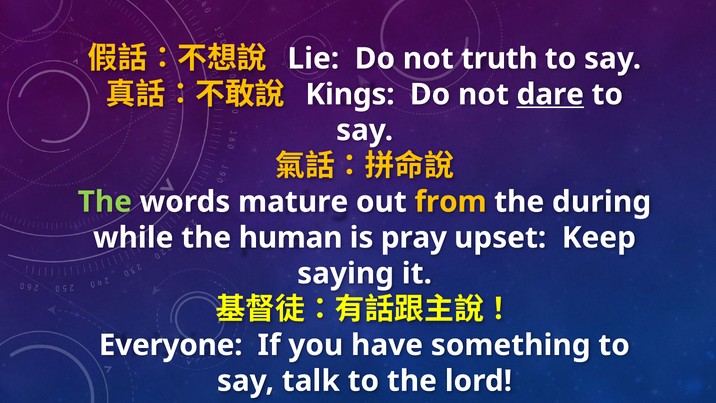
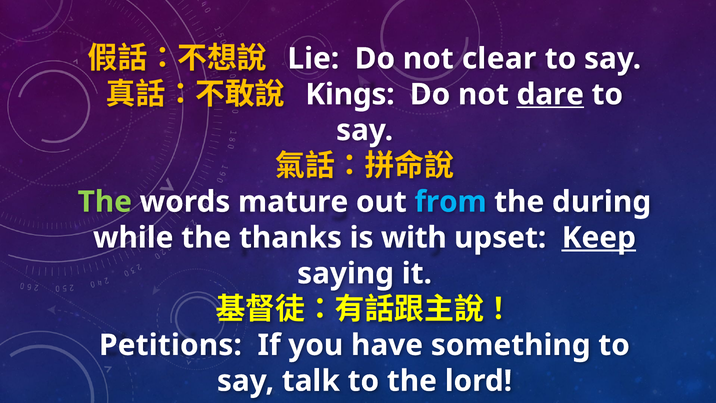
truth: truth -> clear (499, 59)
from colour: yellow -> light blue (451, 202)
human: human -> thanks (290, 238)
pray: pray -> with (414, 238)
Keep underline: none -> present (599, 238)
Everyone: Everyone -> Petitions (170, 345)
